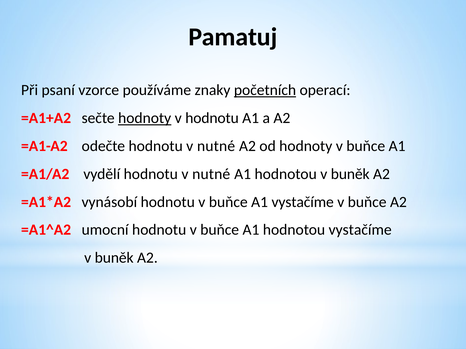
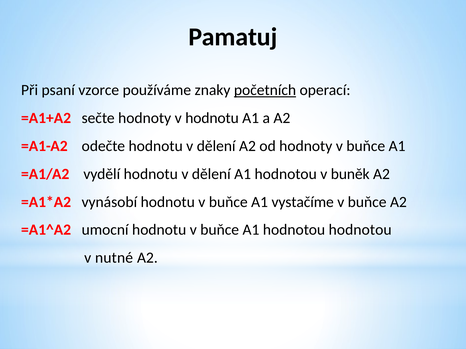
hodnoty underline: present -> none (145, 118)
odečte hodnotu v nutné: nutné -> dělení (216, 146)
vydělí hodnotu v nutné: nutné -> dělení (211, 174)
hodnotou vystačíme: vystačíme -> hodnotou (360, 230)
buněk: buněk -> nutné (114, 258)
